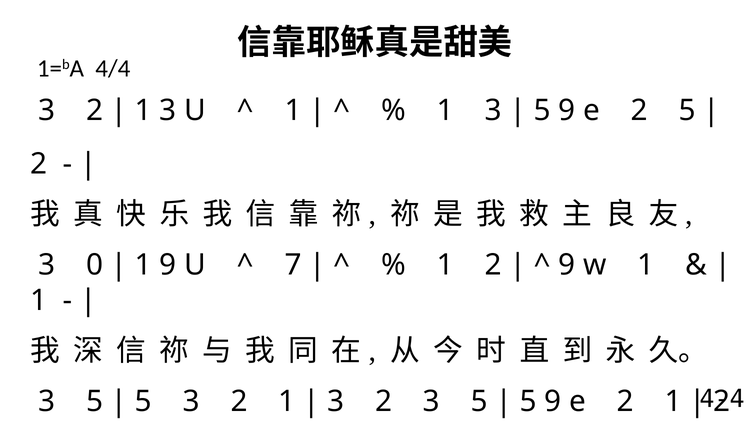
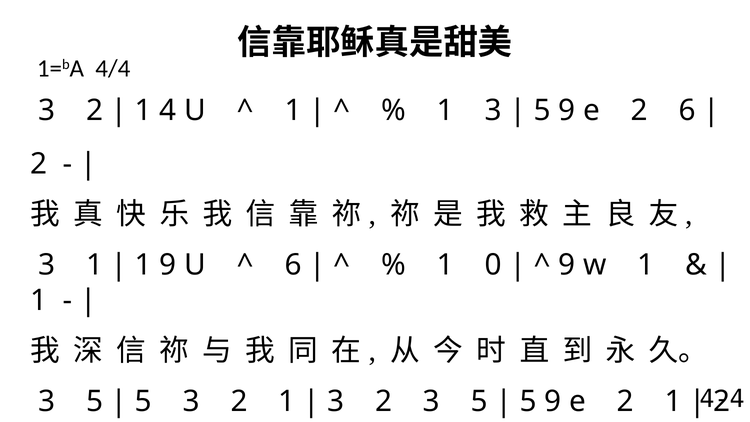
3: 3 -> 4 (168, 110)
2 5: 5 -> 6 (687, 110)
3 0: 0 -> 1 (95, 265)
7: 7 -> 6 (293, 265)
1 2: 2 -> 0 (493, 265)
